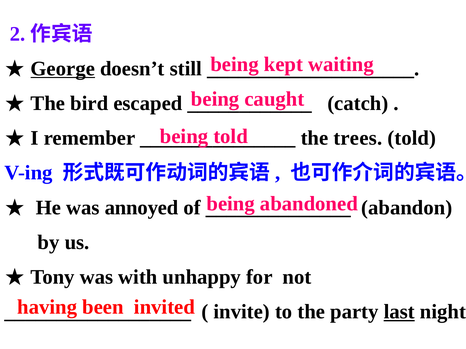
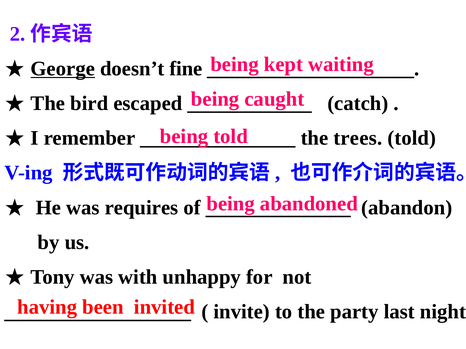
still: still -> fine (186, 69)
annoyed: annoyed -> requires (141, 208)
last underline: present -> none (399, 312)
